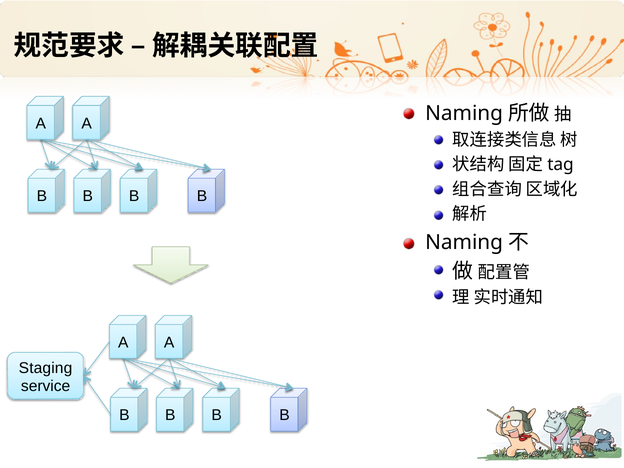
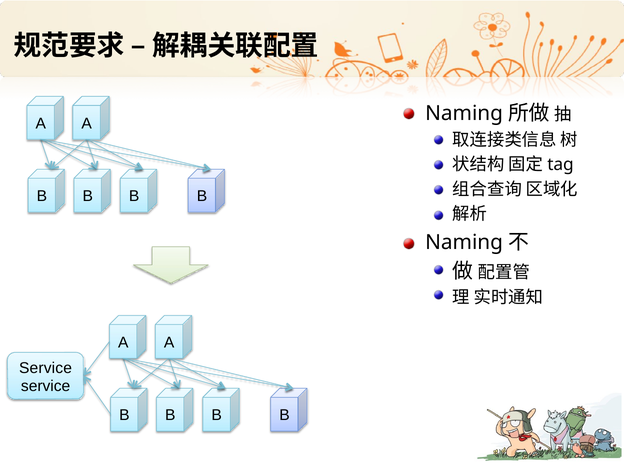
Staging: Staging -> Service (46, 368)
